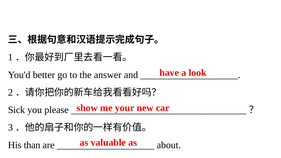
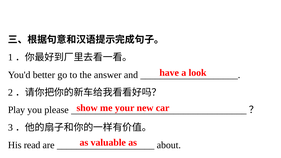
Sick: Sick -> Play (16, 110)
than: than -> read (32, 145)
